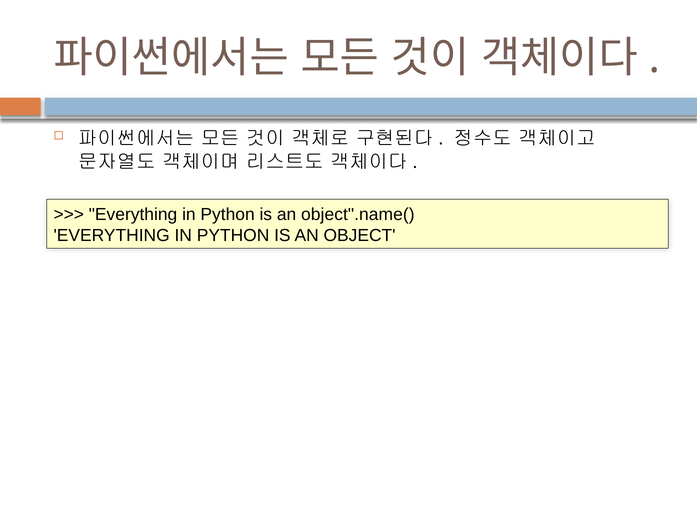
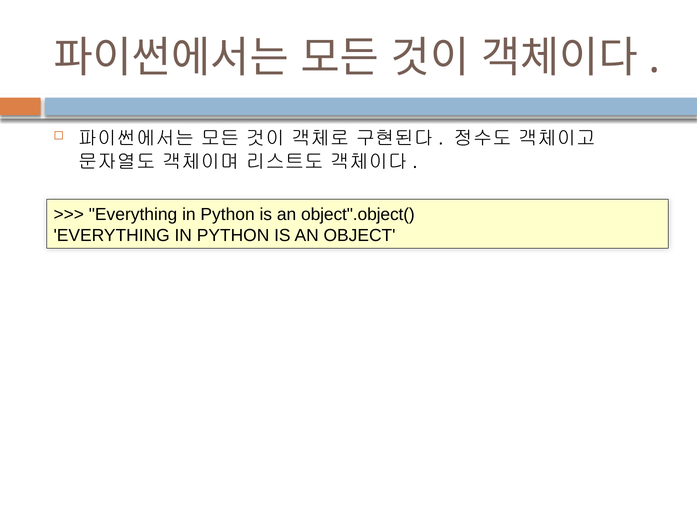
object".name(: object".name( -> object".object( (358, 214)
